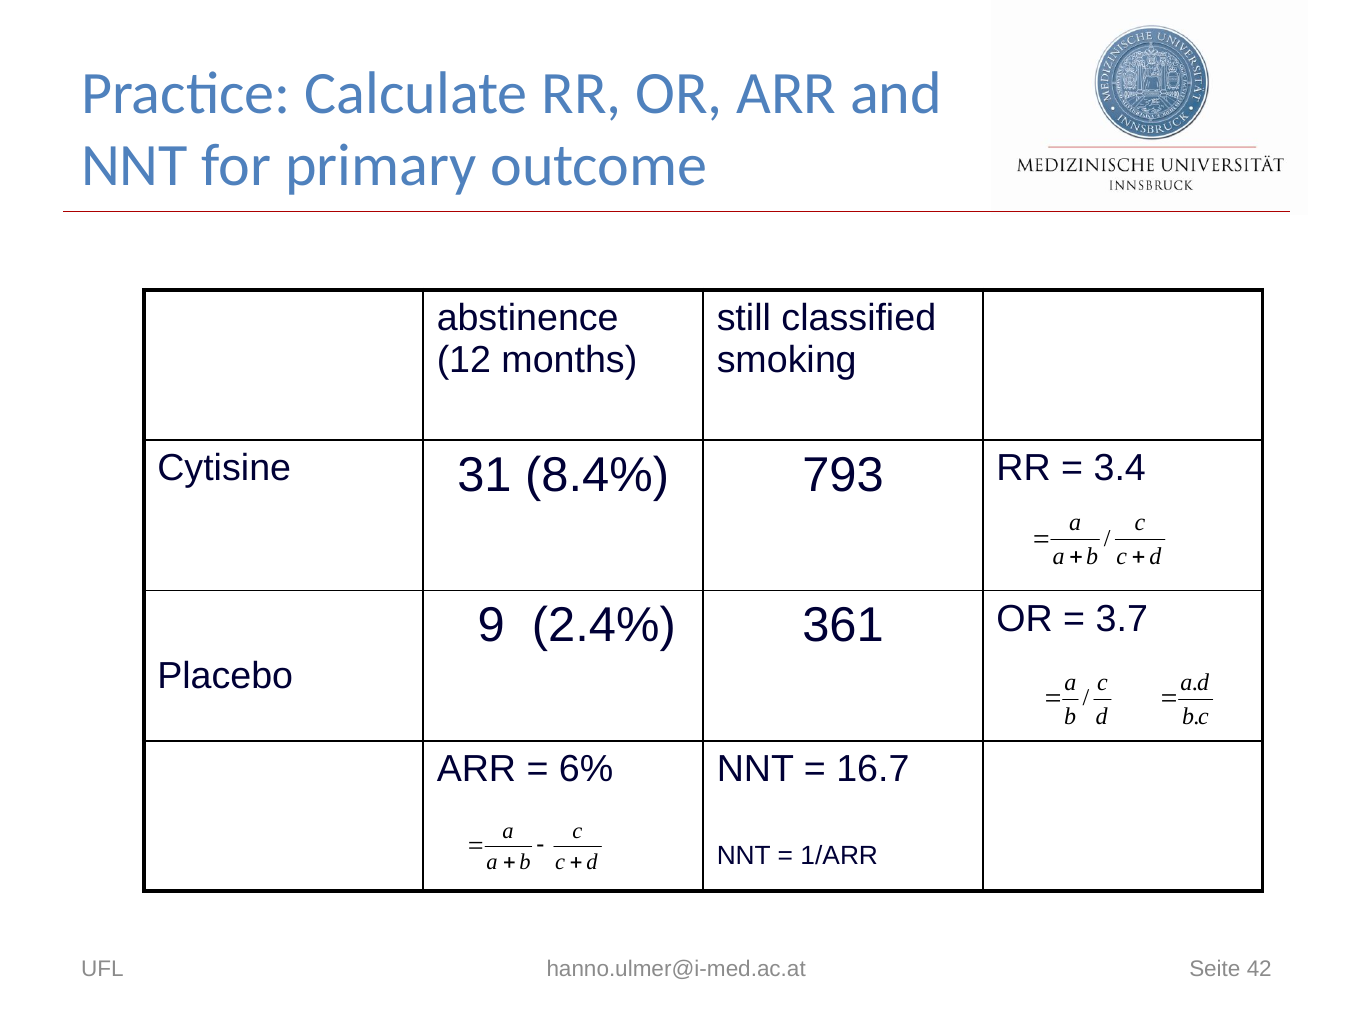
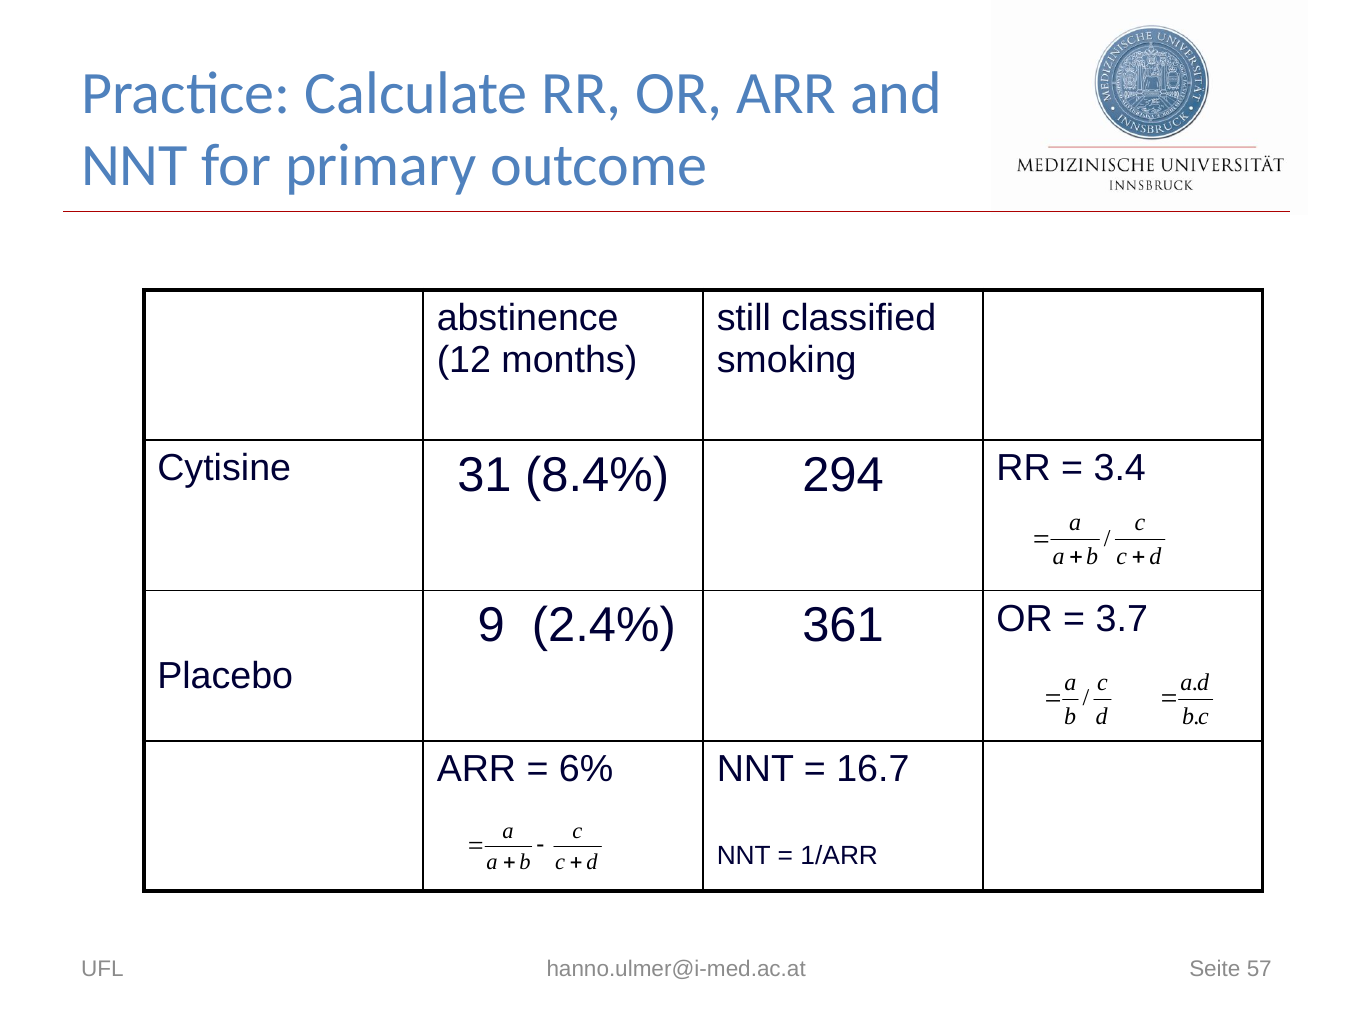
793: 793 -> 294 (843, 475)
42: 42 -> 57 (1259, 969)
